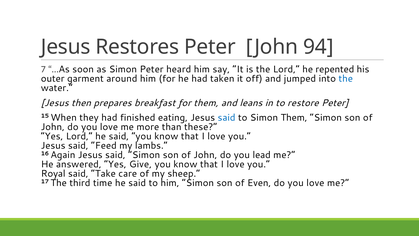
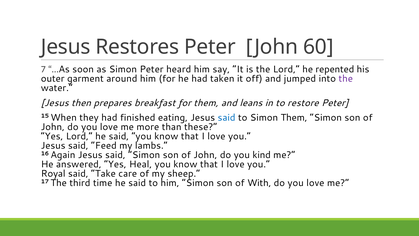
94: 94 -> 60 (318, 47)
the colour: blue -> purple (346, 79)
lead: lead -> kind (262, 155)
Give: Give -> Heal (141, 164)
Even: Even -> With (259, 183)
